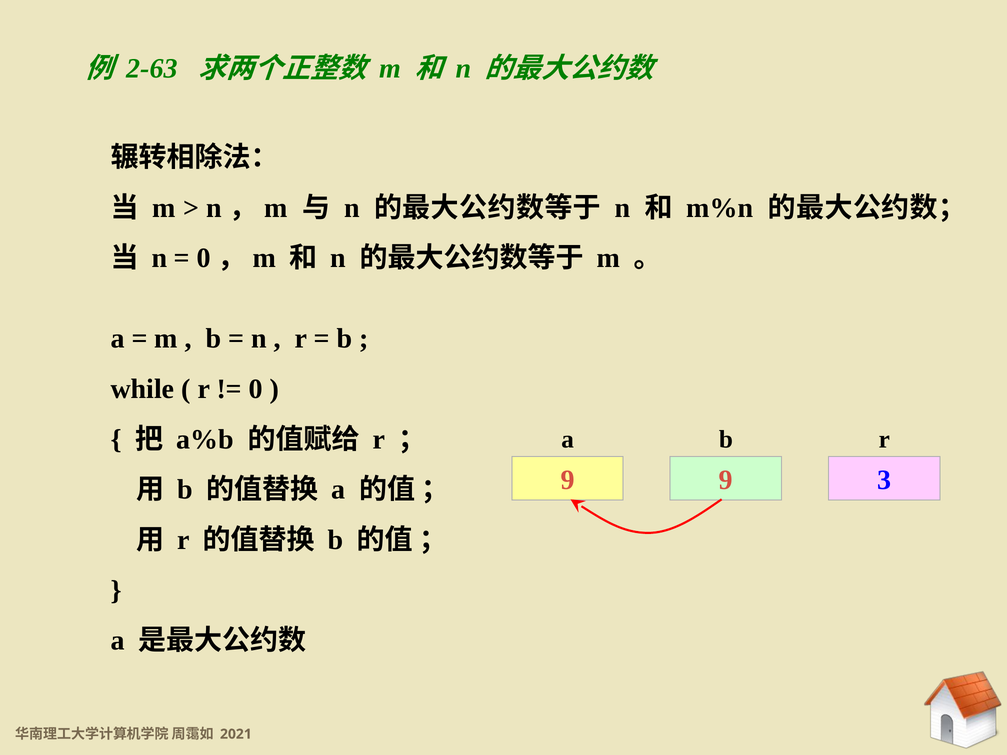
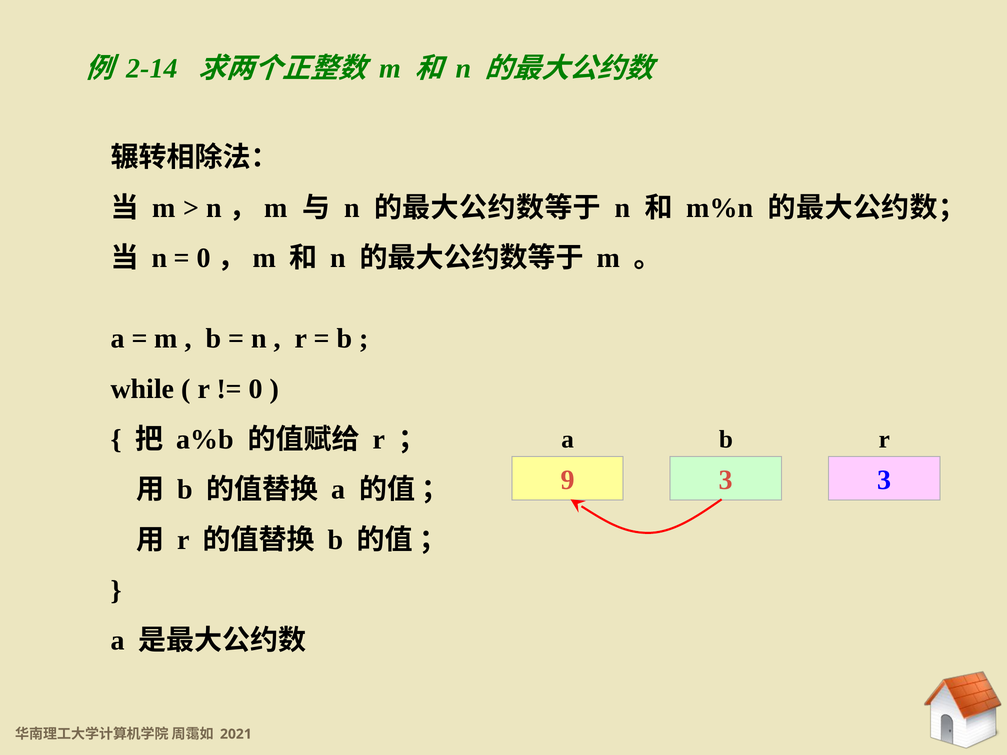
2-63: 2-63 -> 2-14 (152, 68)
9 9: 9 -> 3 (726, 480)
